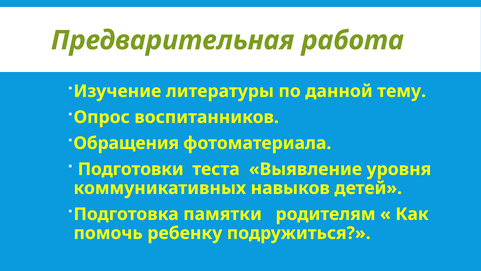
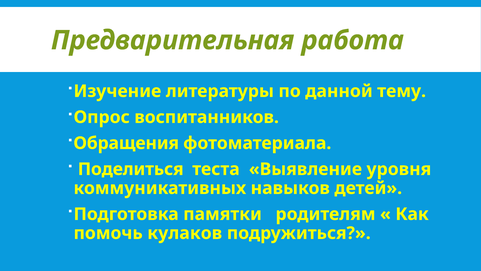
Подготовки: Подготовки -> Поделиться (131, 169)
ребенку: ребенку -> кулаков (185, 233)
